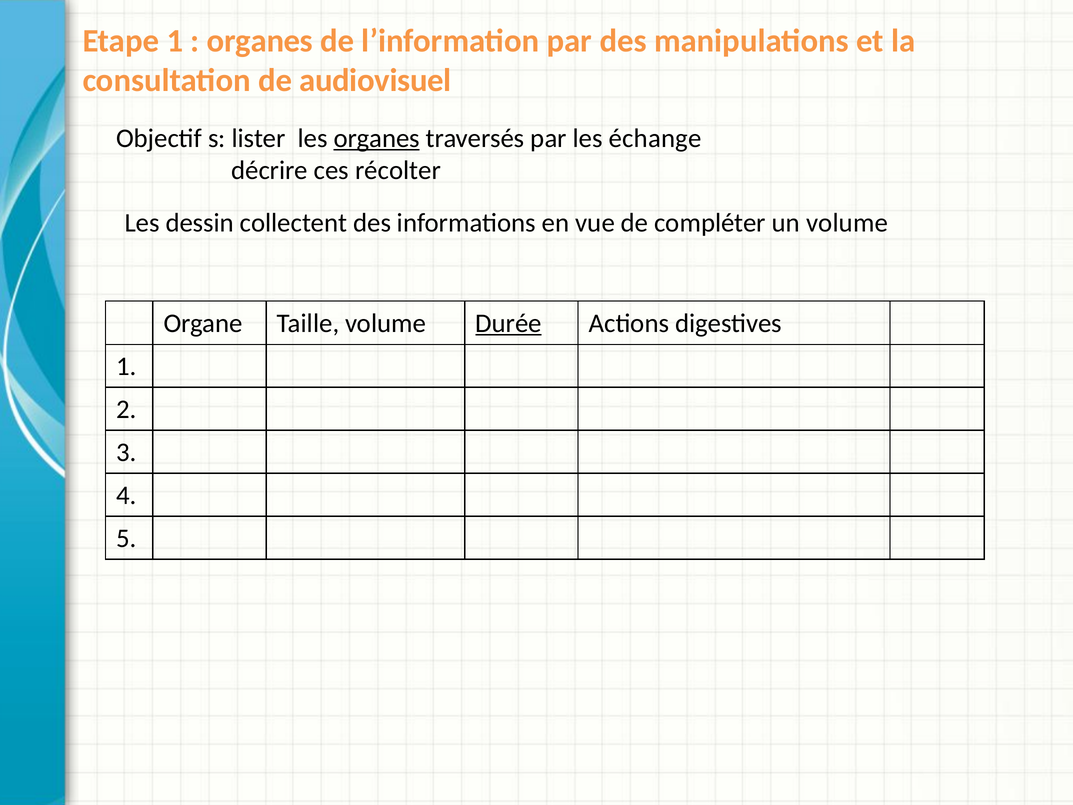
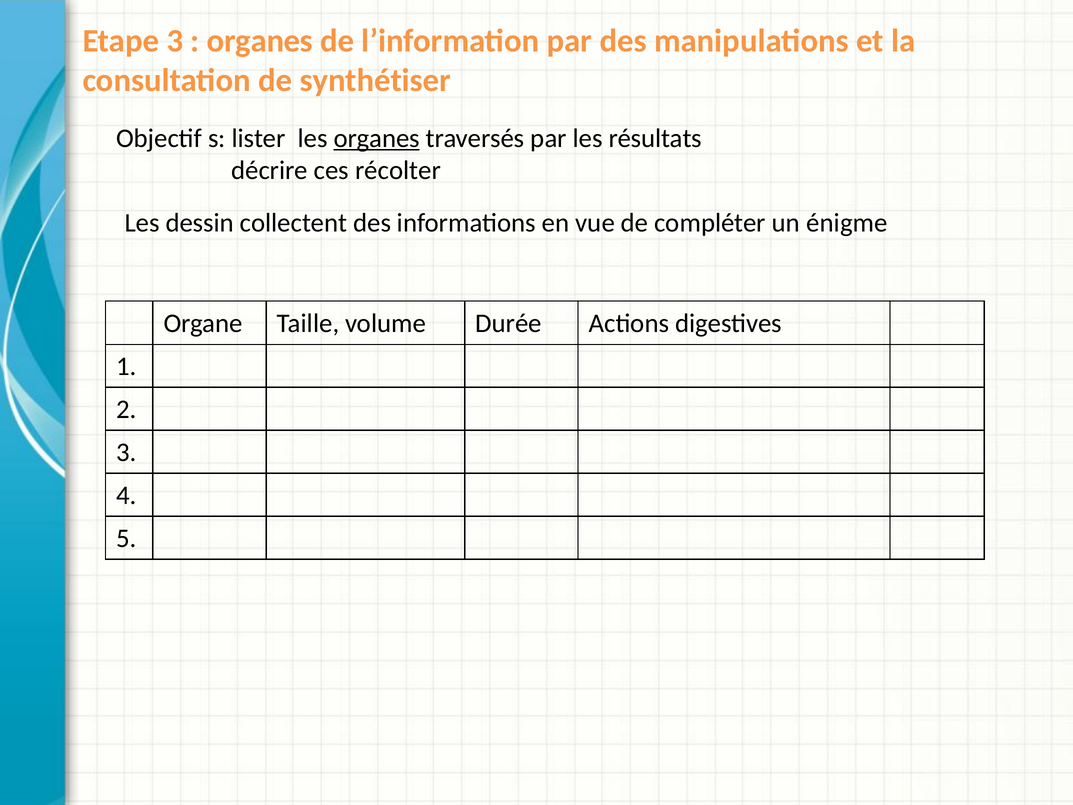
Etape 1: 1 -> 3 (175, 41)
audiovisuel: audiovisuel -> synthétiser (375, 80)
échange: échange -> résultats (655, 138)
un volume: volume -> énigme (847, 223)
Durée underline: present -> none (509, 323)
